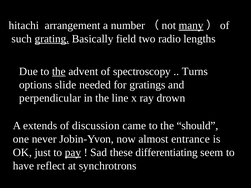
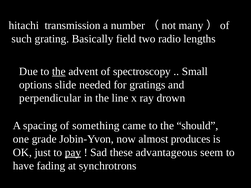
arrangement: arrangement -> transmission (73, 25)
many underline: present -> none (191, 25)
grating underline: present -> none (52, 39)
Turns: Turns -> Small (195, 71)
extends: extends -> spacing (40, 126)
discussion: discussion -> something (96, 126)
never: never -> grade (44, 139)
entrance: entrance -> produces (191, 139)
differentiating: differentiating -> advantageous (167, 153)
reflect: reflect -> fading (51, 166)
